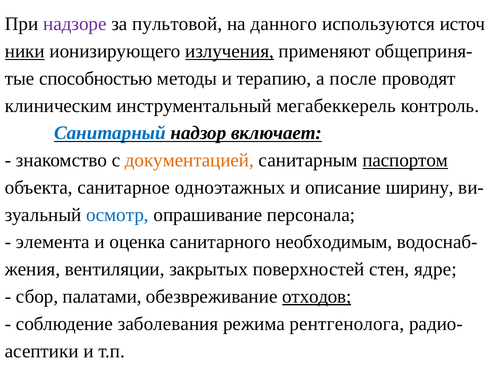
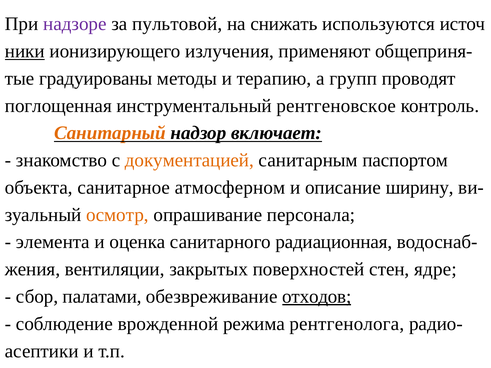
данного: данного -> снижать (284, 24)
излучения underline: present -> none (230, 51)
способностью: способностью -> градуированы (96, 79)
после: после -> групп (353, 79)
клиническим: клиническим -> поглощенная (58, 106)
мегабеккерель: мегабеккерель -> рентгеновское (336, 106)
Санитарный colour: blue -> orange (110, 133)
паспортом underline: present -> none (405, 160)
одноэтажных: одноэтажных -> атмосферном (230, 188)
осмотр colour: blue -> orange (117, 215)
необходимым: необходимым -> радиационная (334, 242)
заболевания: заболевания -> врожденной (168, 324)
